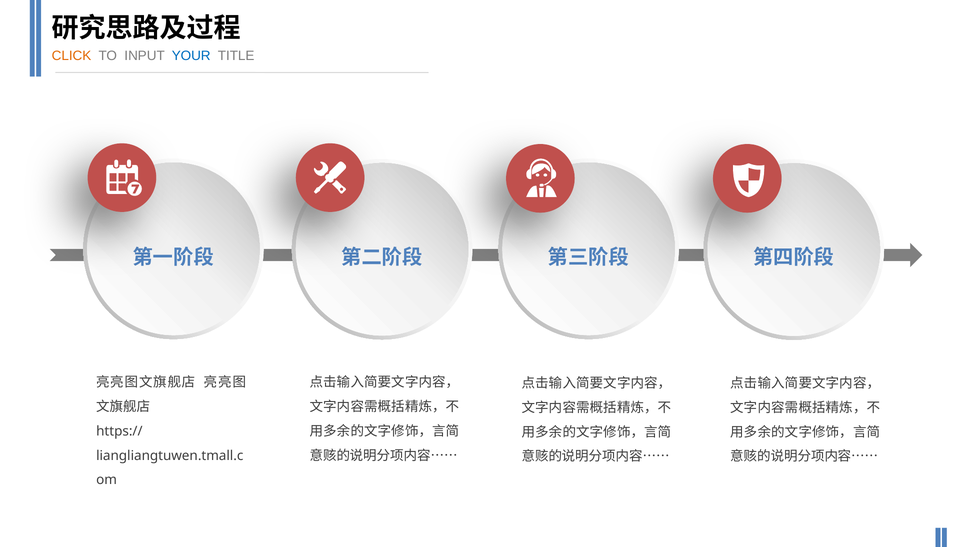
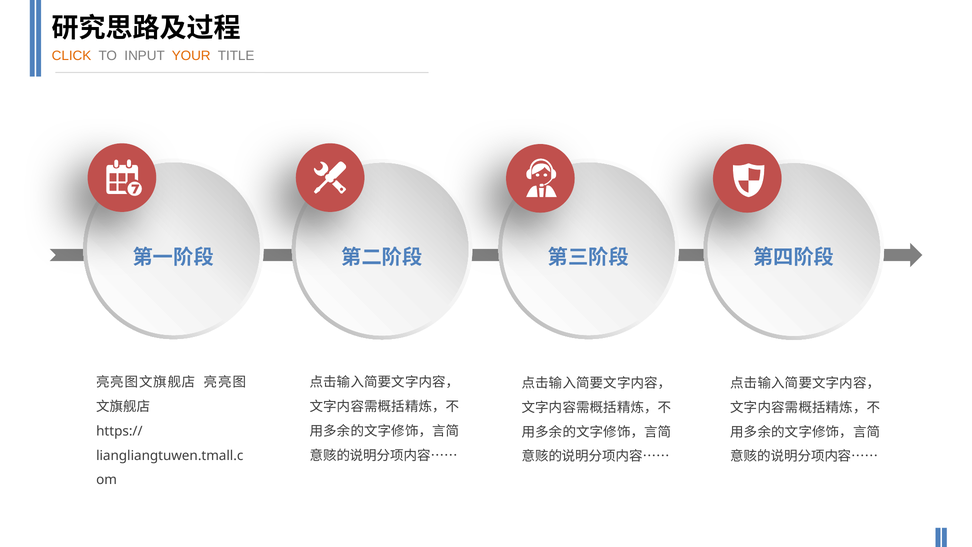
YOUR colour: blue -> orange (191, 56)
